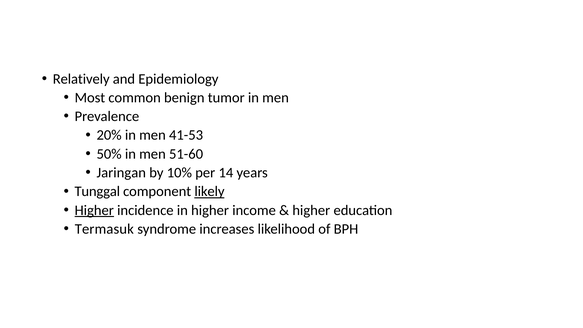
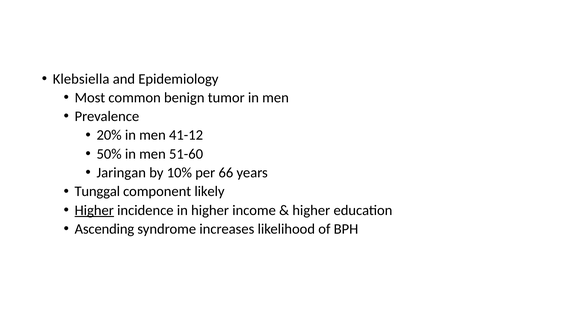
Relatively: Relatively -> Klebsiella (81, 79)
41-53: 41-53 -> 41-12 (186, 135)
14: 14 -> 66 (226, 173)
likely underline: present -> none (209, 191)
Termasuk: Termasuk -> Ascending (104, 229)
